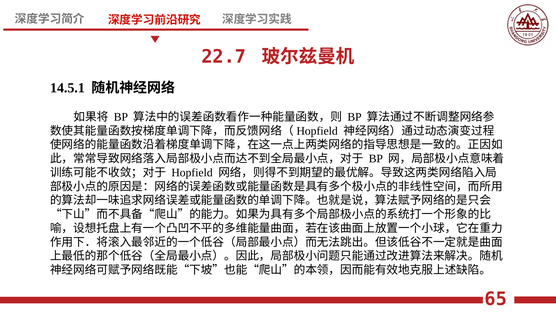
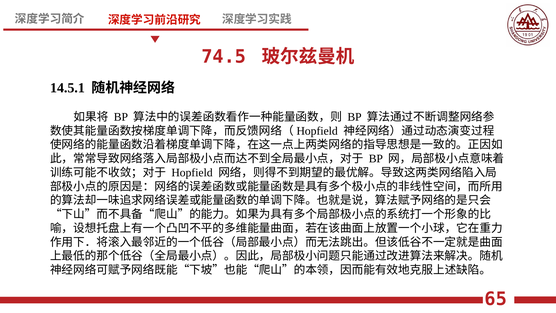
22.7: 22.7 -> 74.5 (224, 57)
